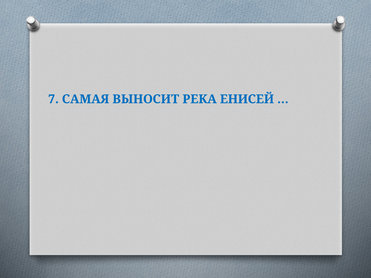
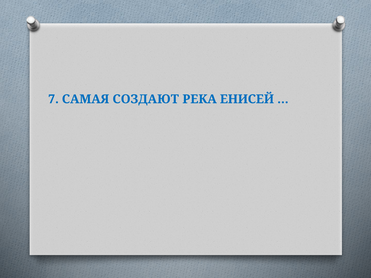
ВЫНОСИТ: ВЫНОСИТ -> СОЗДАЮТ (146, 99)
